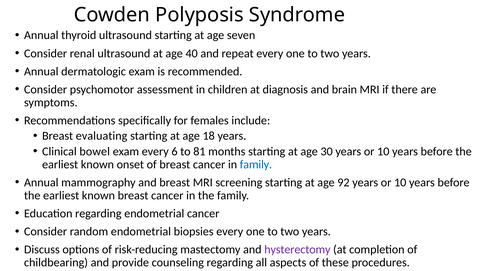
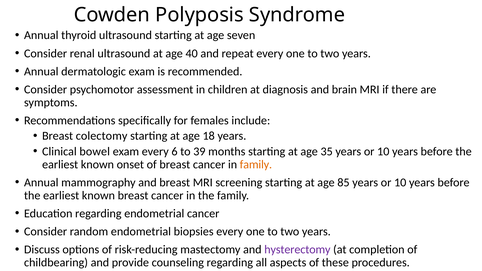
evaluating: evaluating -> colectomy (102, 136)
81: 81 -> 39 (199, 152)
30: 30 -> 35 (327, 152)
family colour: blue -> orange (256, 165)
92: 92 -> 85 (343, 183)
